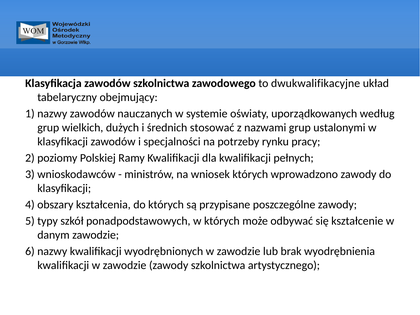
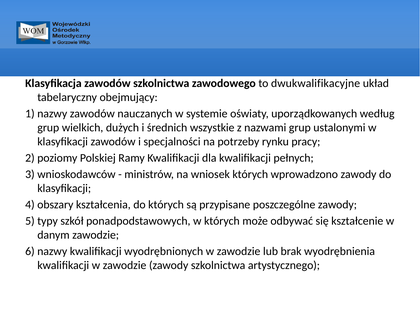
stosować: stosować -> wszystkie (212, 128)
